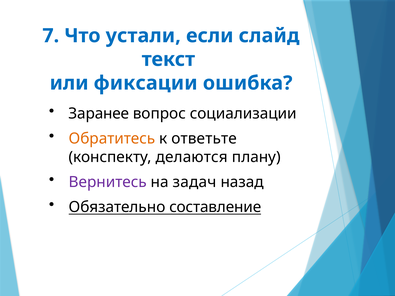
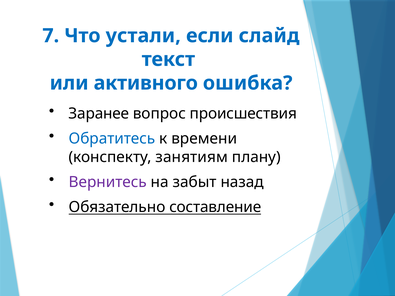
фиксации: фиксации -> активного (146, 83)
социализации: социализации -> происшествия (243, 114)
Обратитесь colour: orange -> blue (112, 139)
ответьте: ответьте -> времени (204, 139)
делаются: делаются -> занятиям (192, 157)
задач: задач -> забыт (195, 182)
